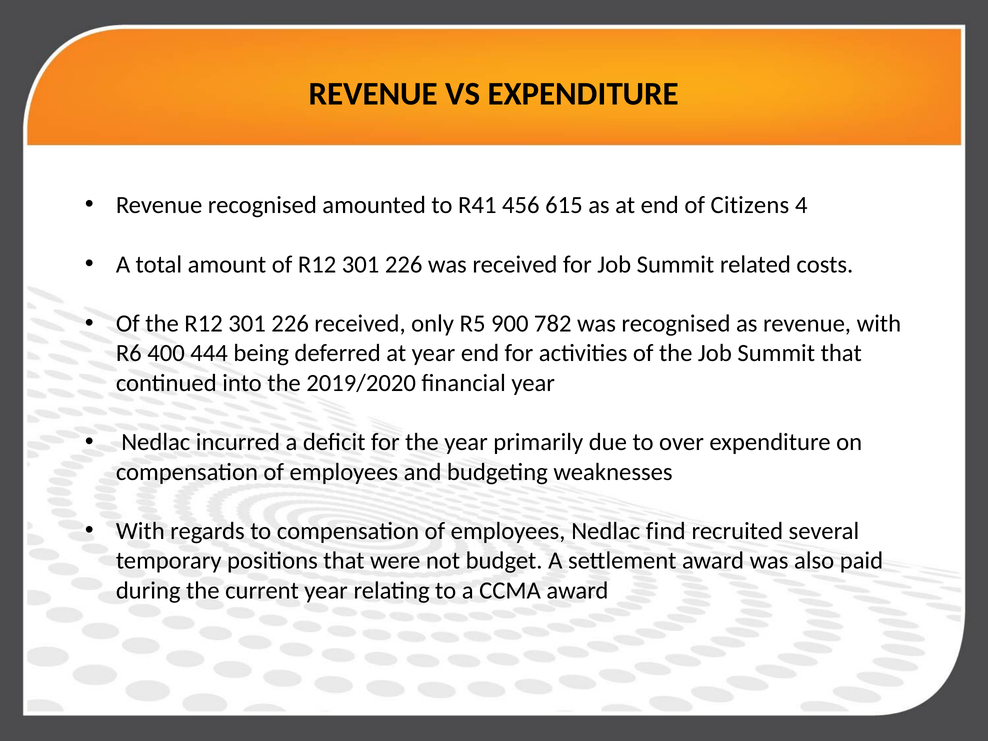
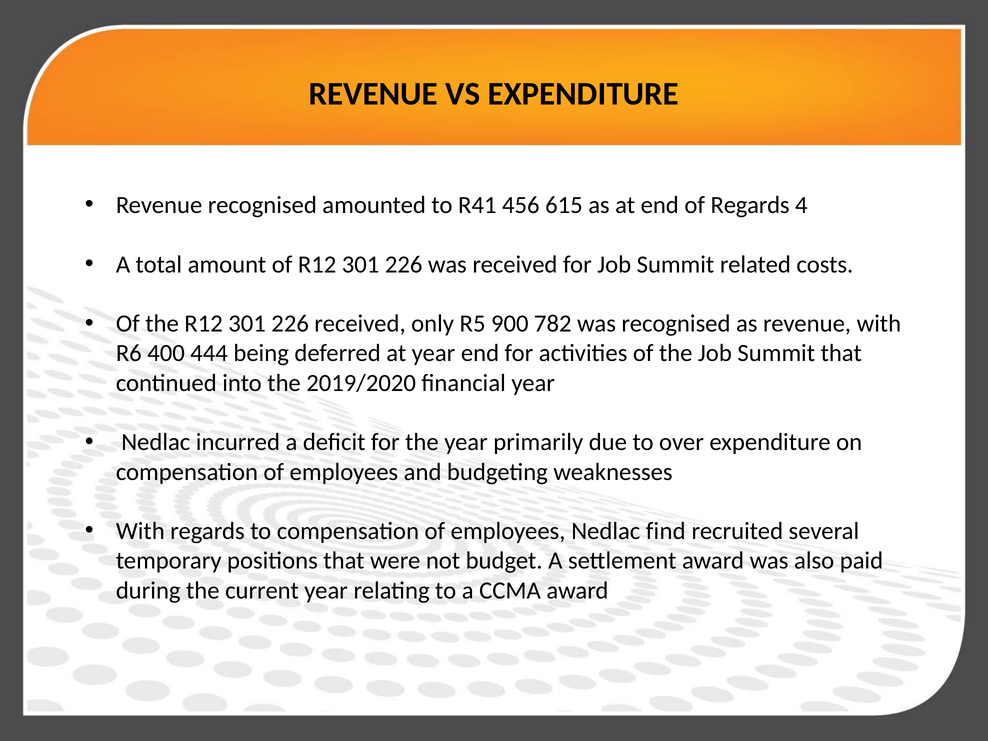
of Citizens: Citizens -> Regards (750, 205)
